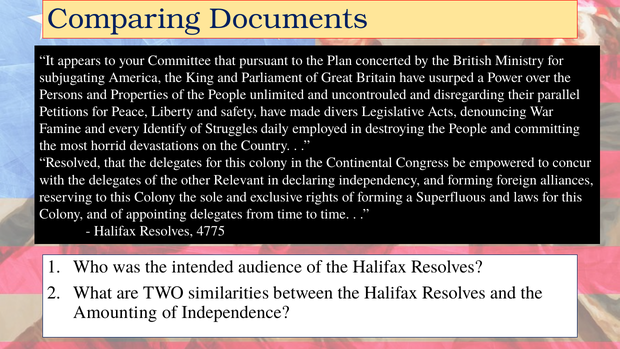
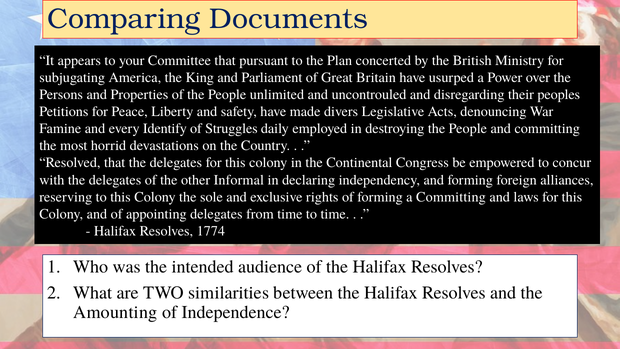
parallel: parallel -> peoples (559, 94)
Relevant: Relevant -> Informal (239, 180)
a Superfluous: Superfluous -> Committing (451, 197)
4775: 4775 -> 1774 (211, 231)
